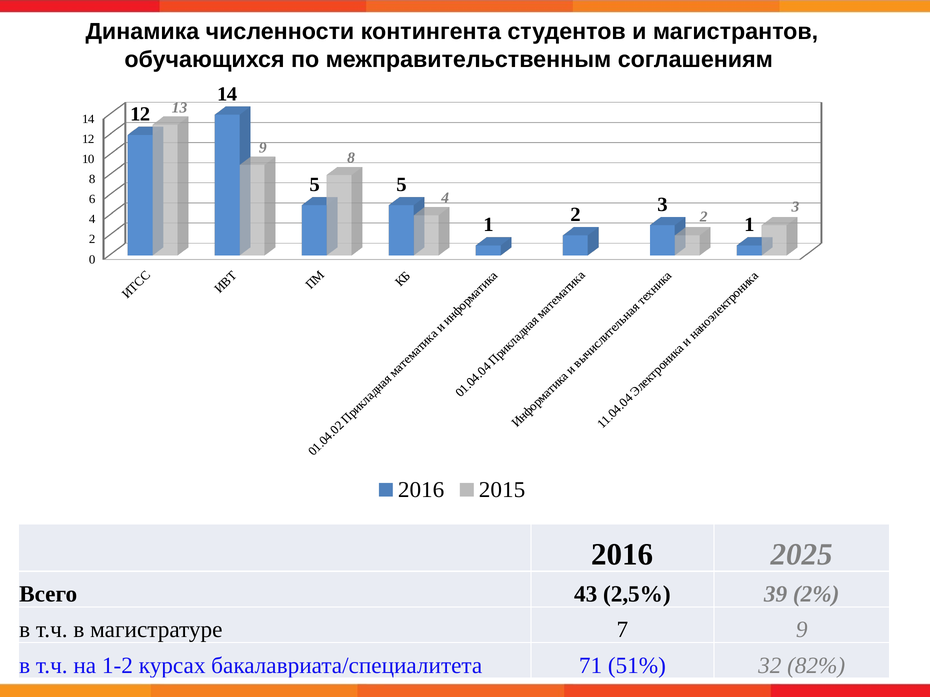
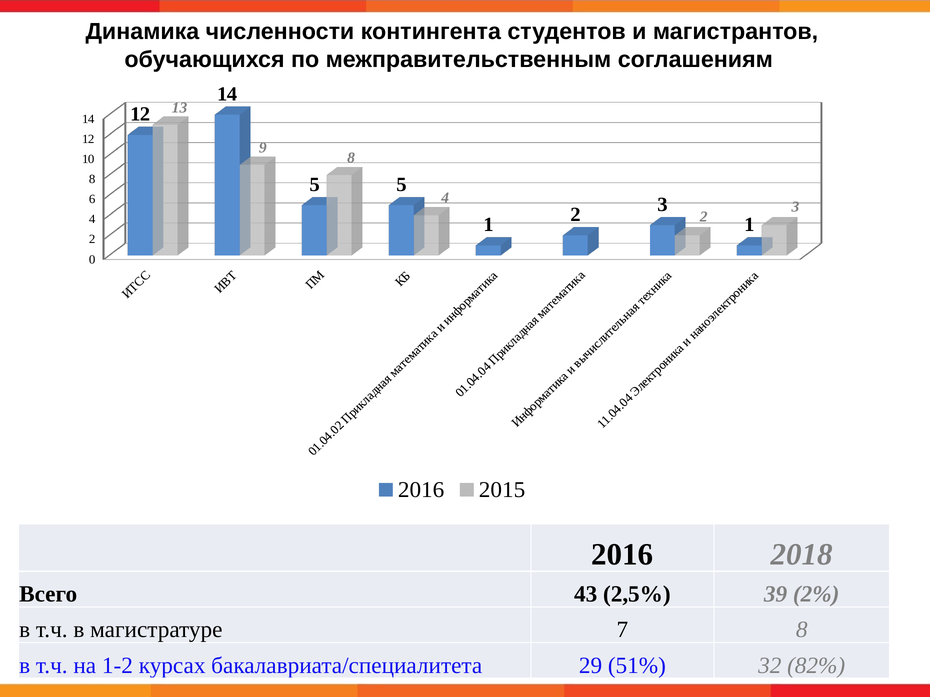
2025: 2025 -> 2018 (802, 555)
7 9: 9 -> 8 (802, 630)
71: 71 -> 29 (591, 666)
